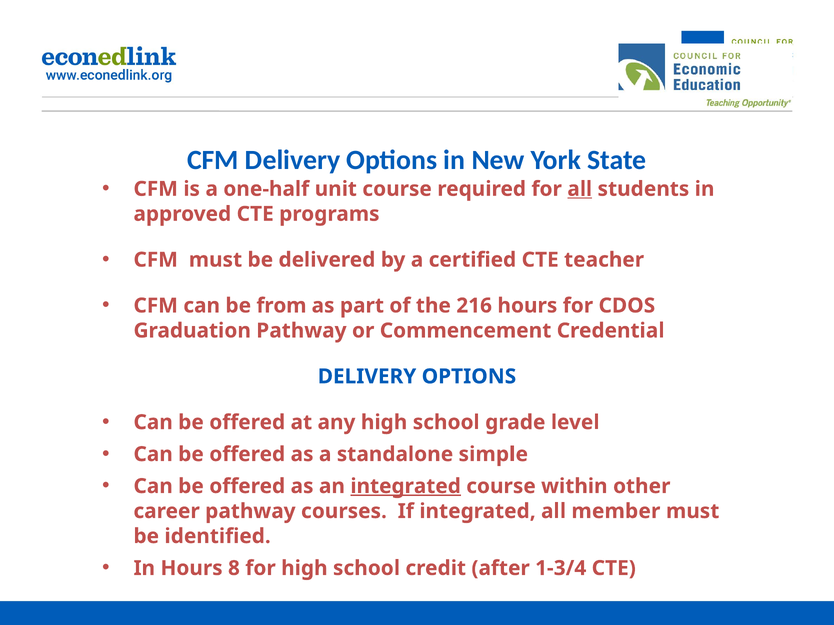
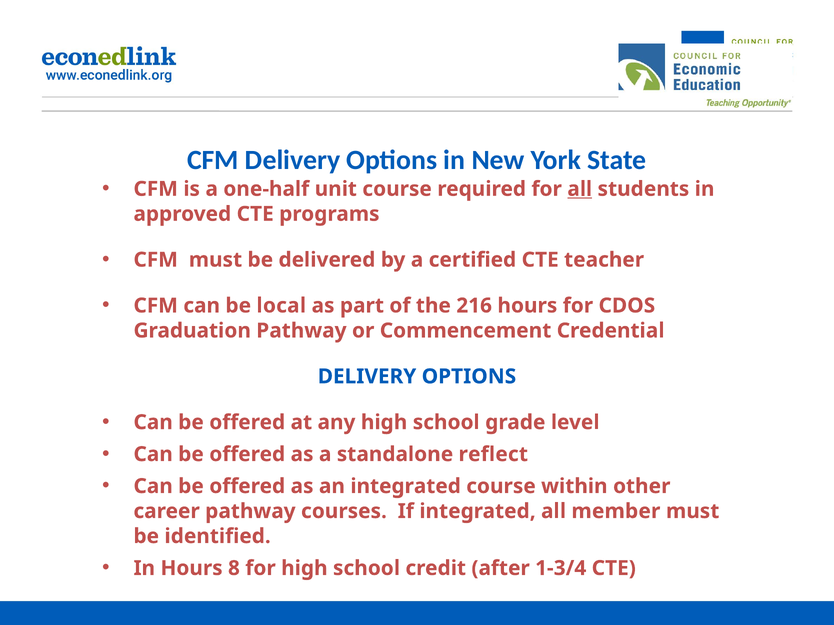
from: from -> local (281, 306)
simple: simple -> reflect (493, 455)
integrated underline: present -> none (406, 487)
